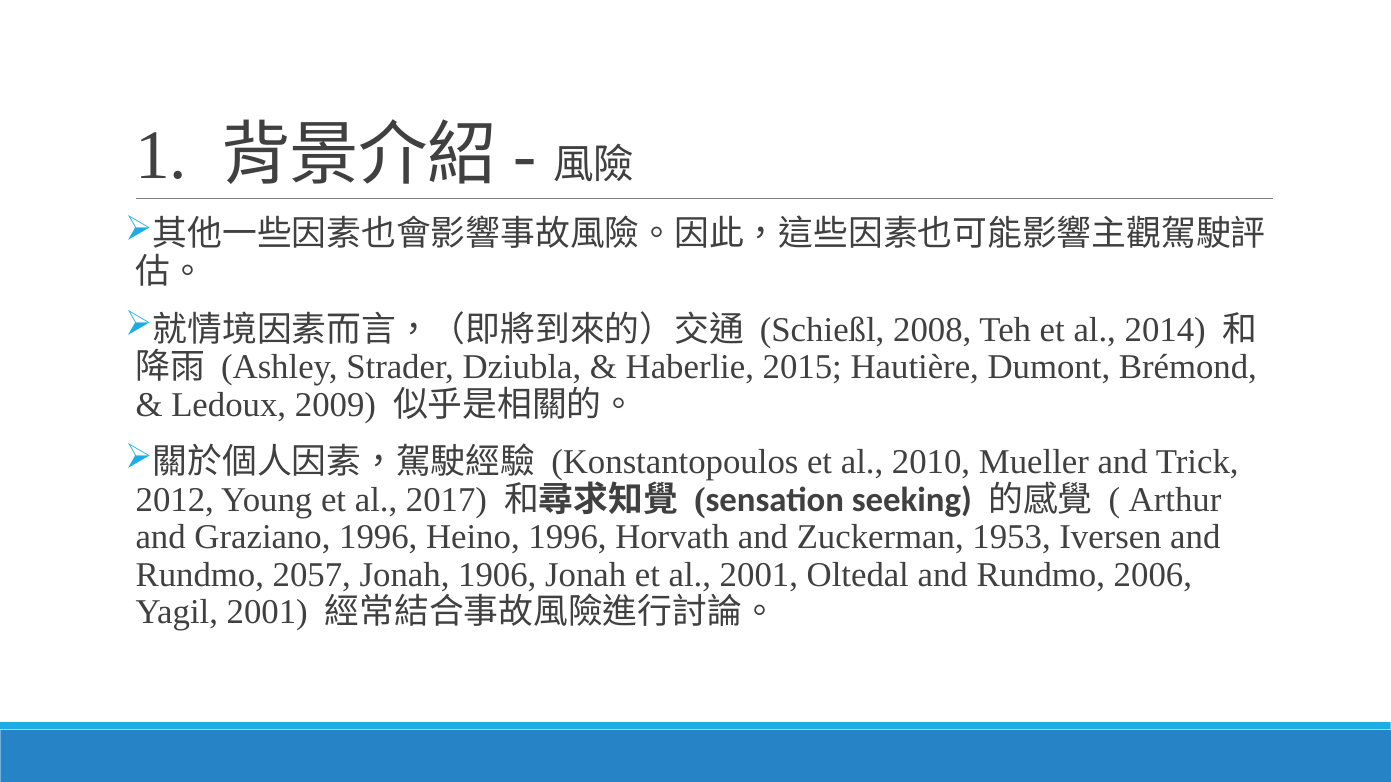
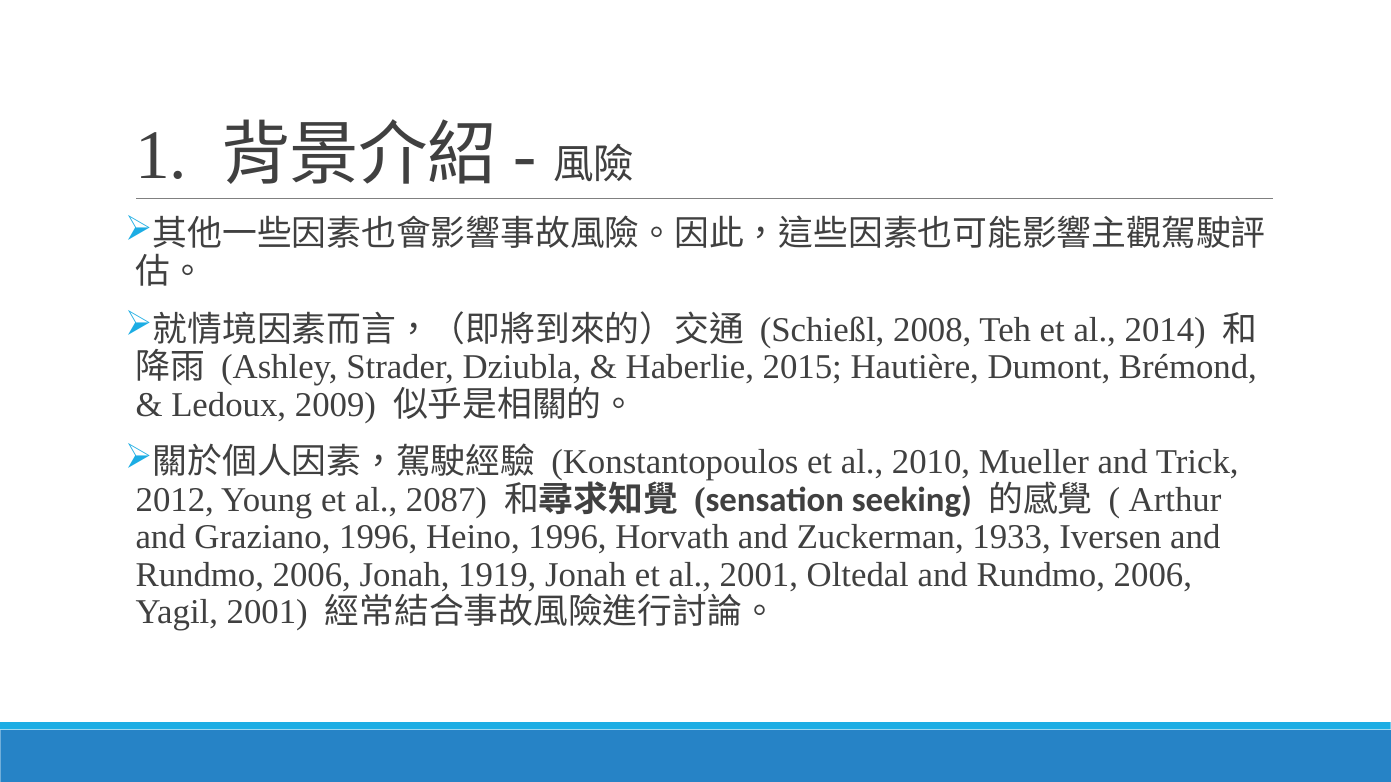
2017: 2017 -> 2087 (447, 500)
1953: 1953 -> 1933 (1012, 538)
2057: 2057 -> 2006 (312, 575)
1906: 1906 -> 1919 (497, 575)
